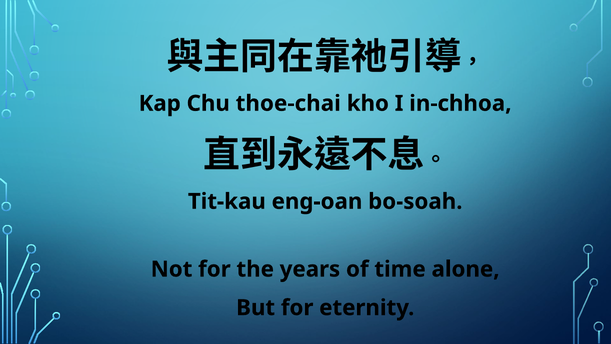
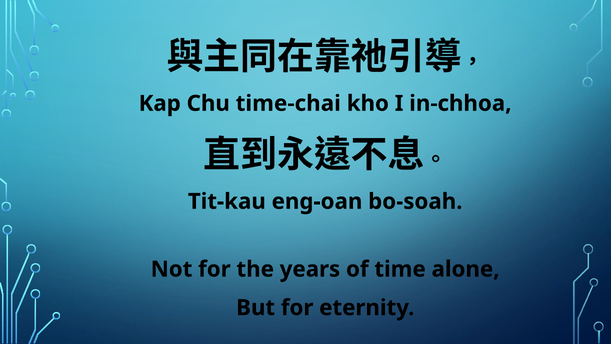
thoe-chai: thoe-chai -> time-chai (288, 103)
